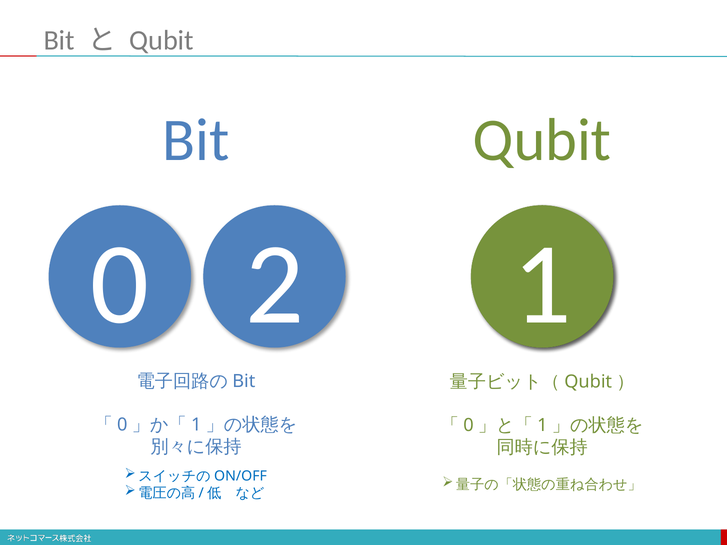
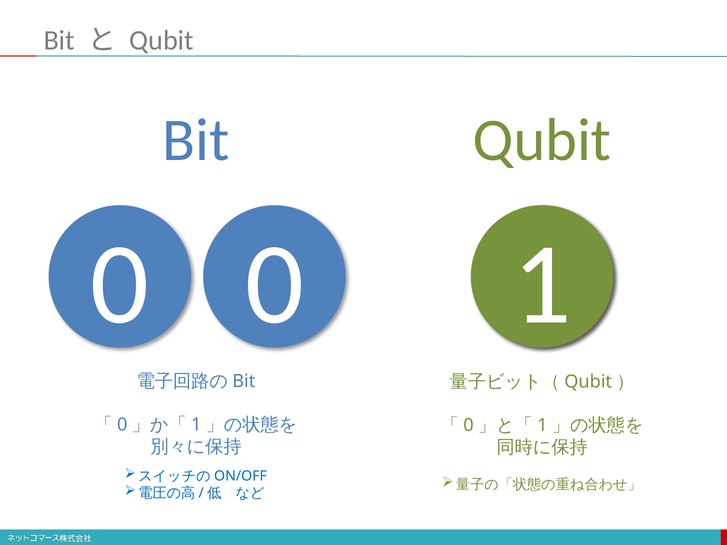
0 2: 2 -> 0 (274, 285)
